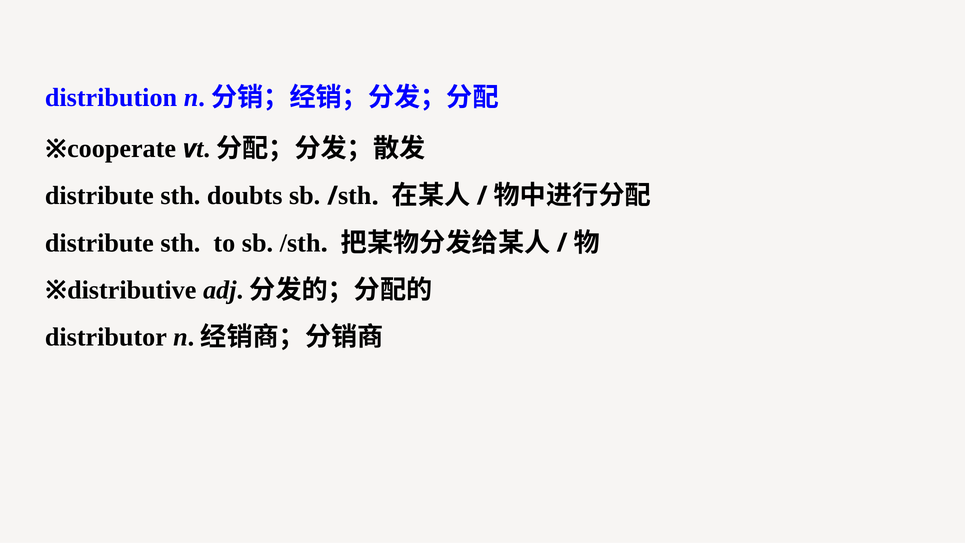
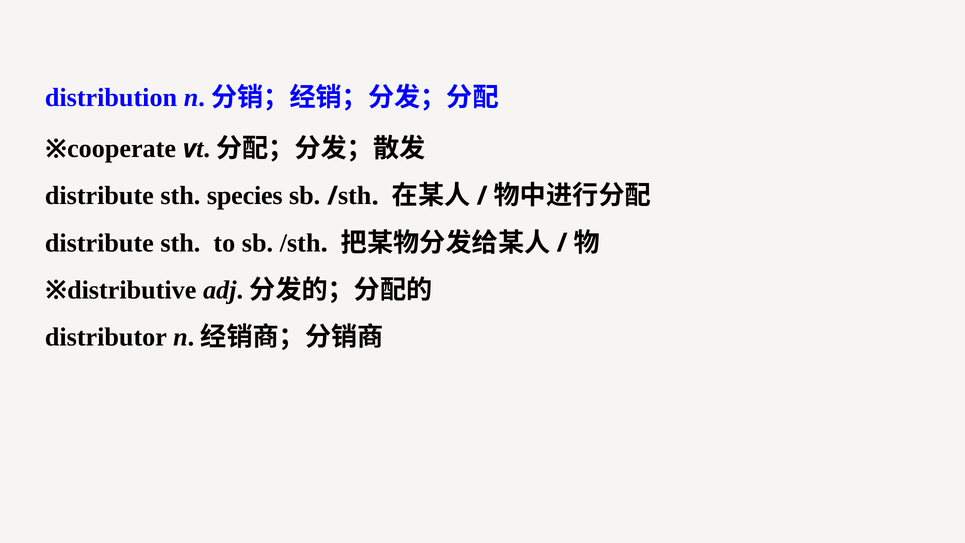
doubts: doubts -> species (245, 196)
